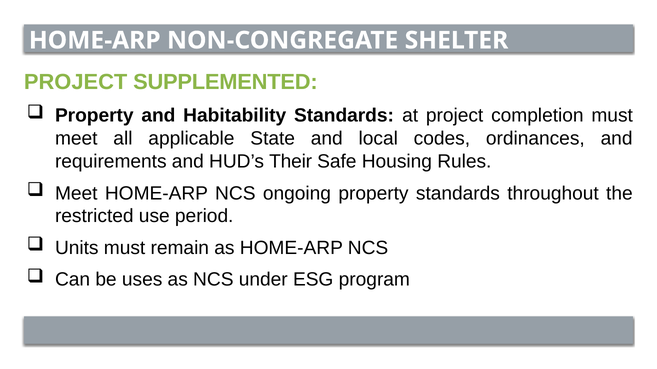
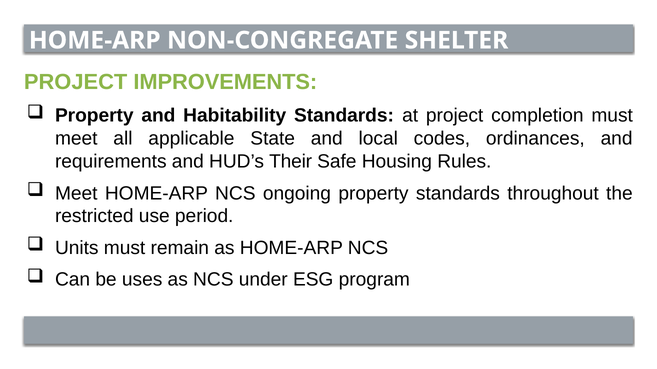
SUPPLEMENTED: SUPPLEMENTED -> IMPROVEMENTS (225, 82)
